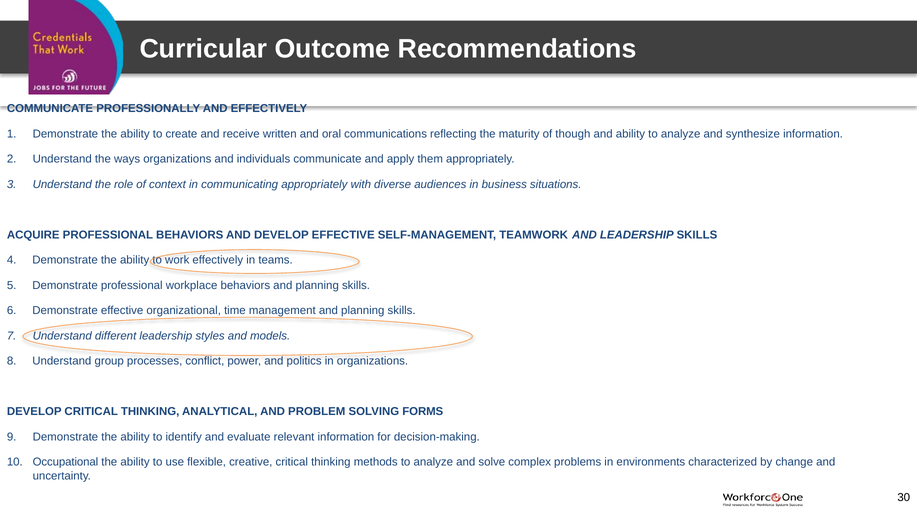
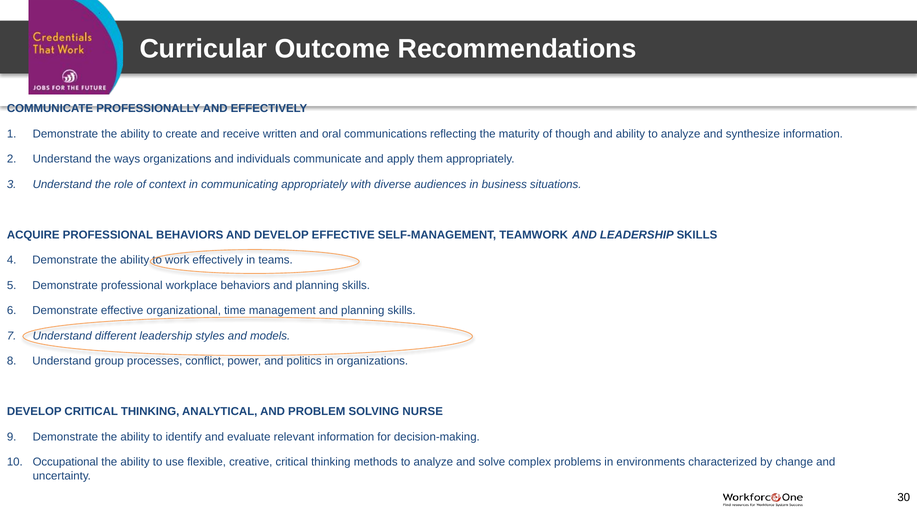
FORMS: FORMS -> NURSE (423, 411)
